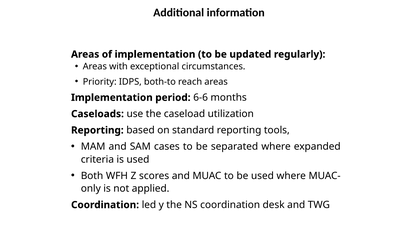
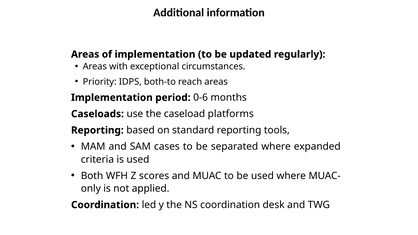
6-6: 6-6 -> 0-6 (201, 98)
utilization: utilization -> platforms (231, 114)
